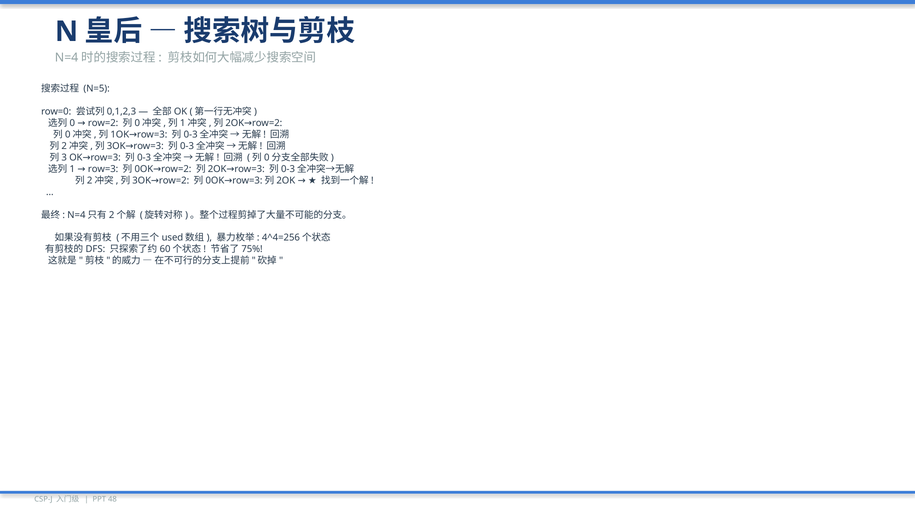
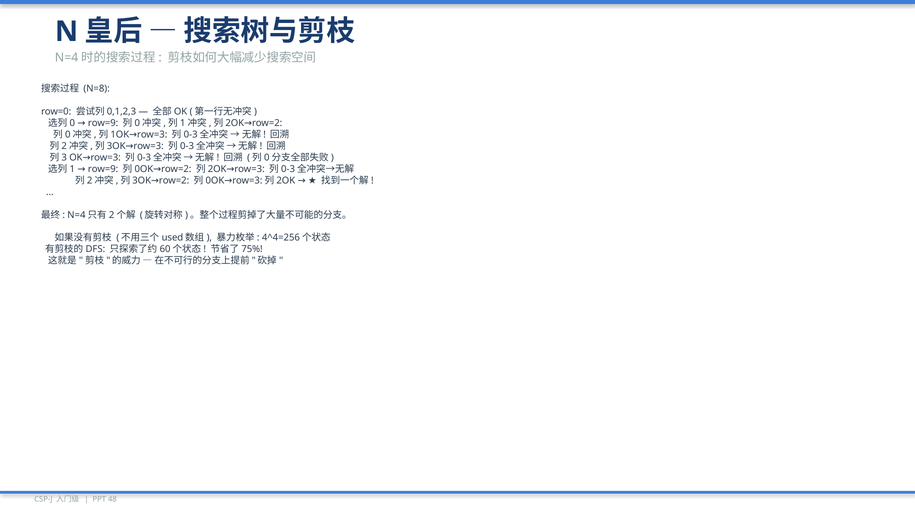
N=5: N=5 -> N=8 (97, 89)
row=2: row=2 -> row=9 (103, 123)
row=3: row=3 -> row=9 (103, 169)
